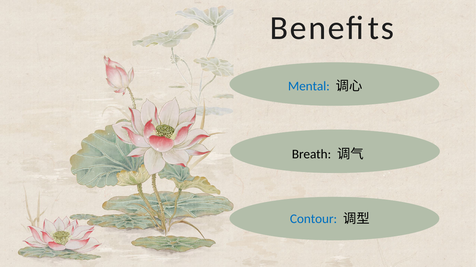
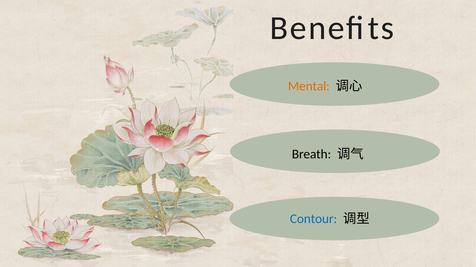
Mental colour: blue -> orange (309, 86)
